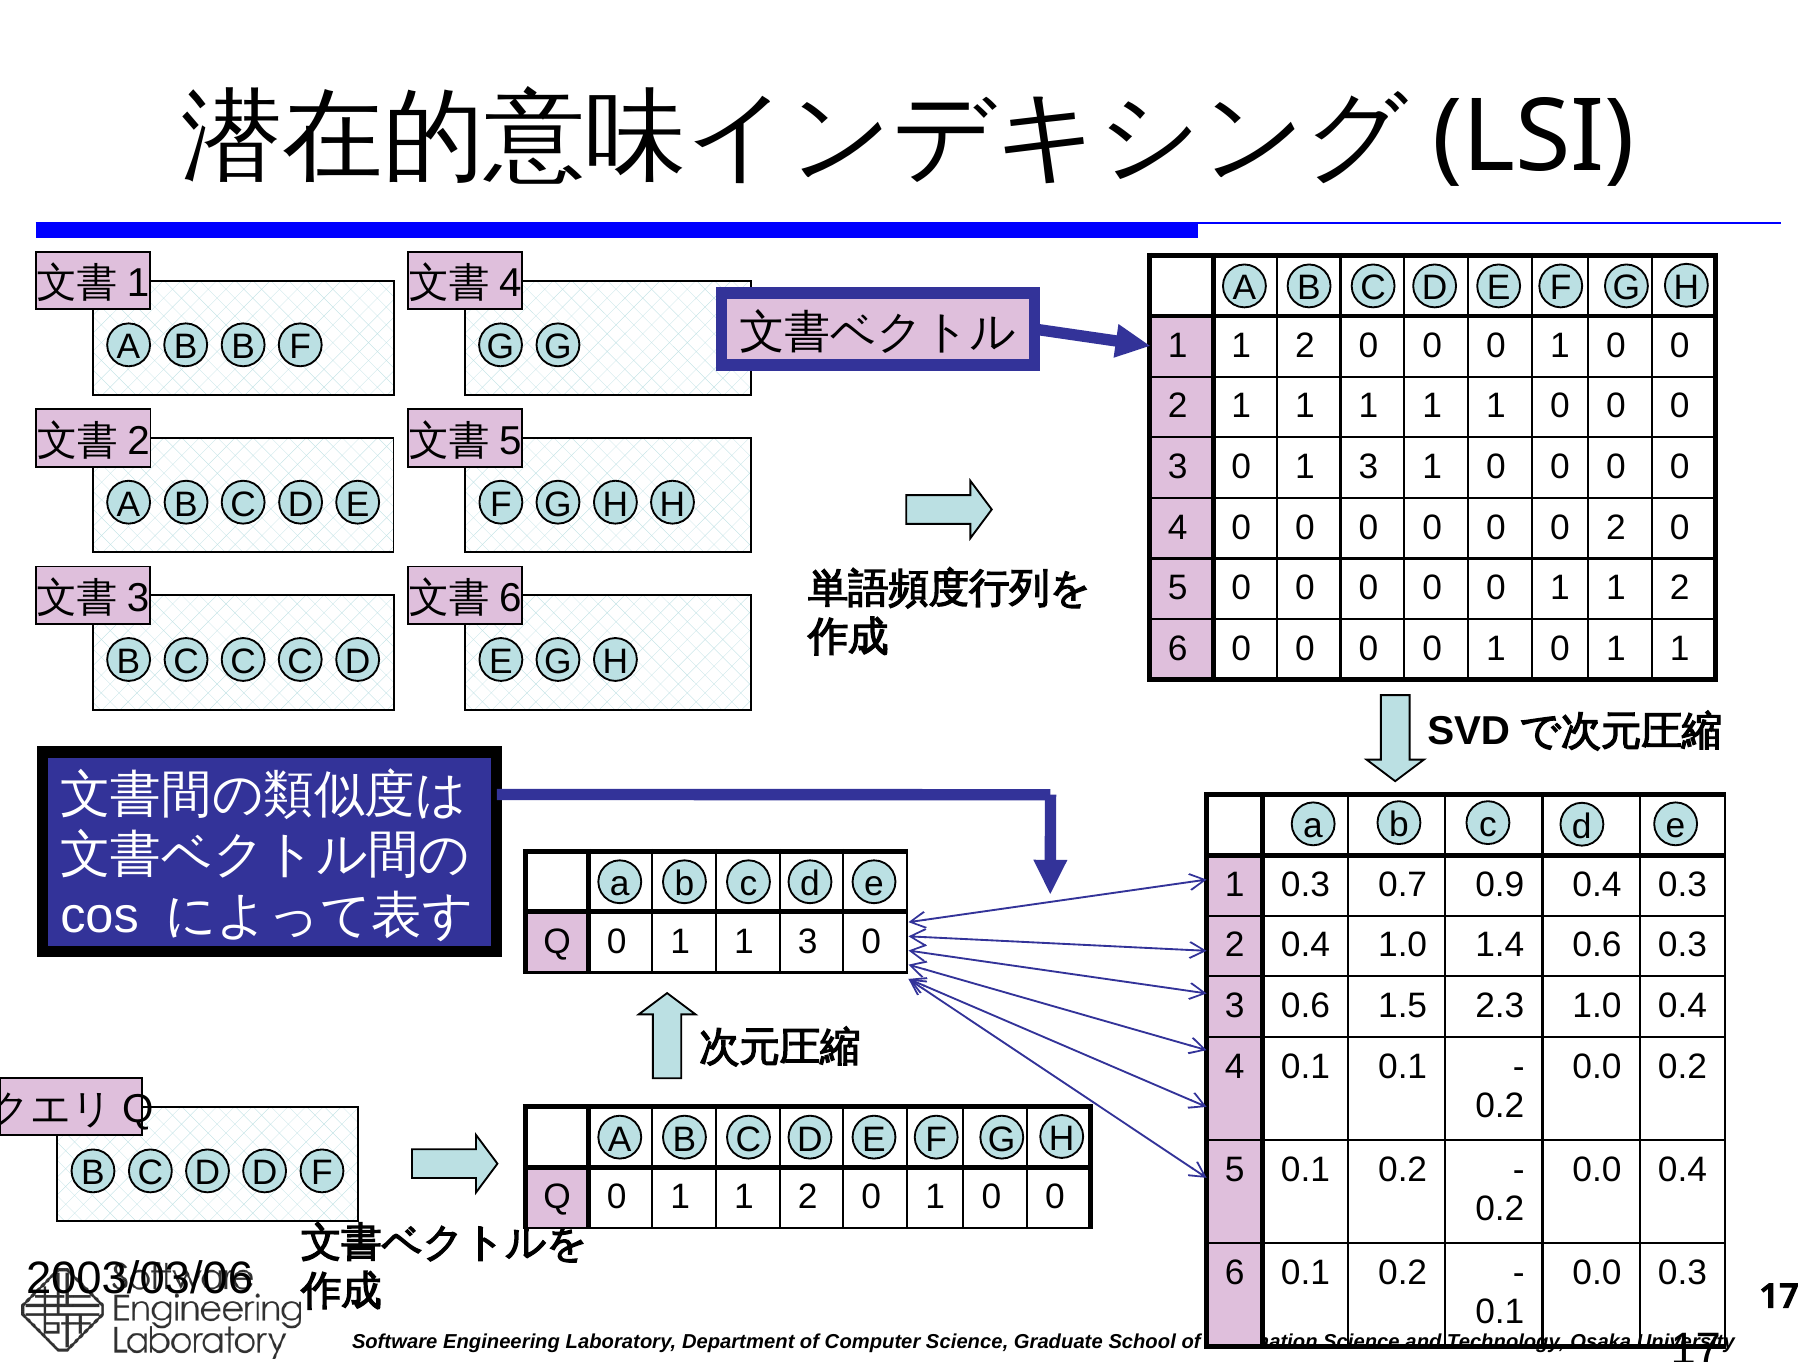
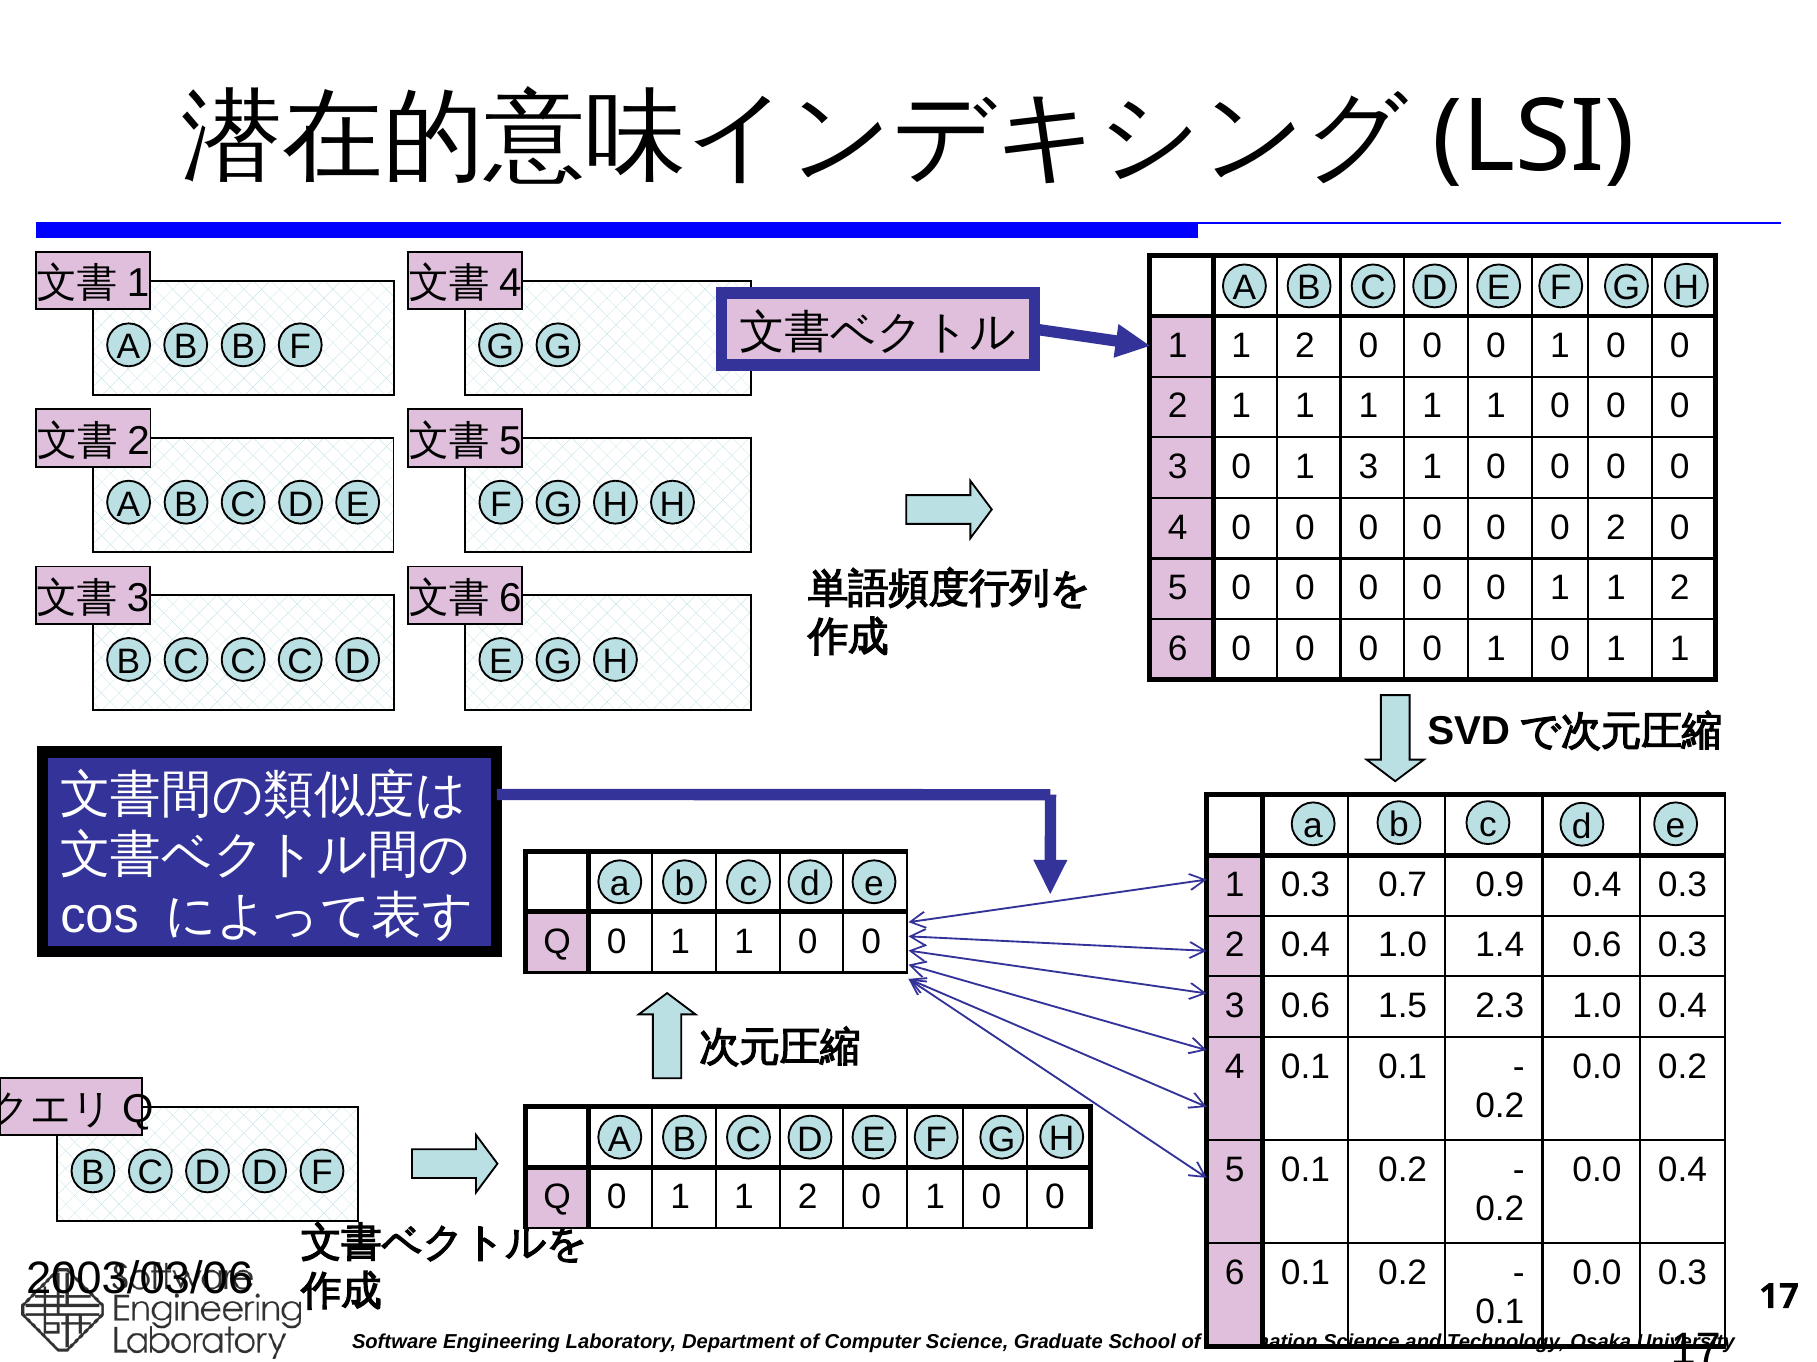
0 1 1 3: 3 -> 0 (808, 942)
